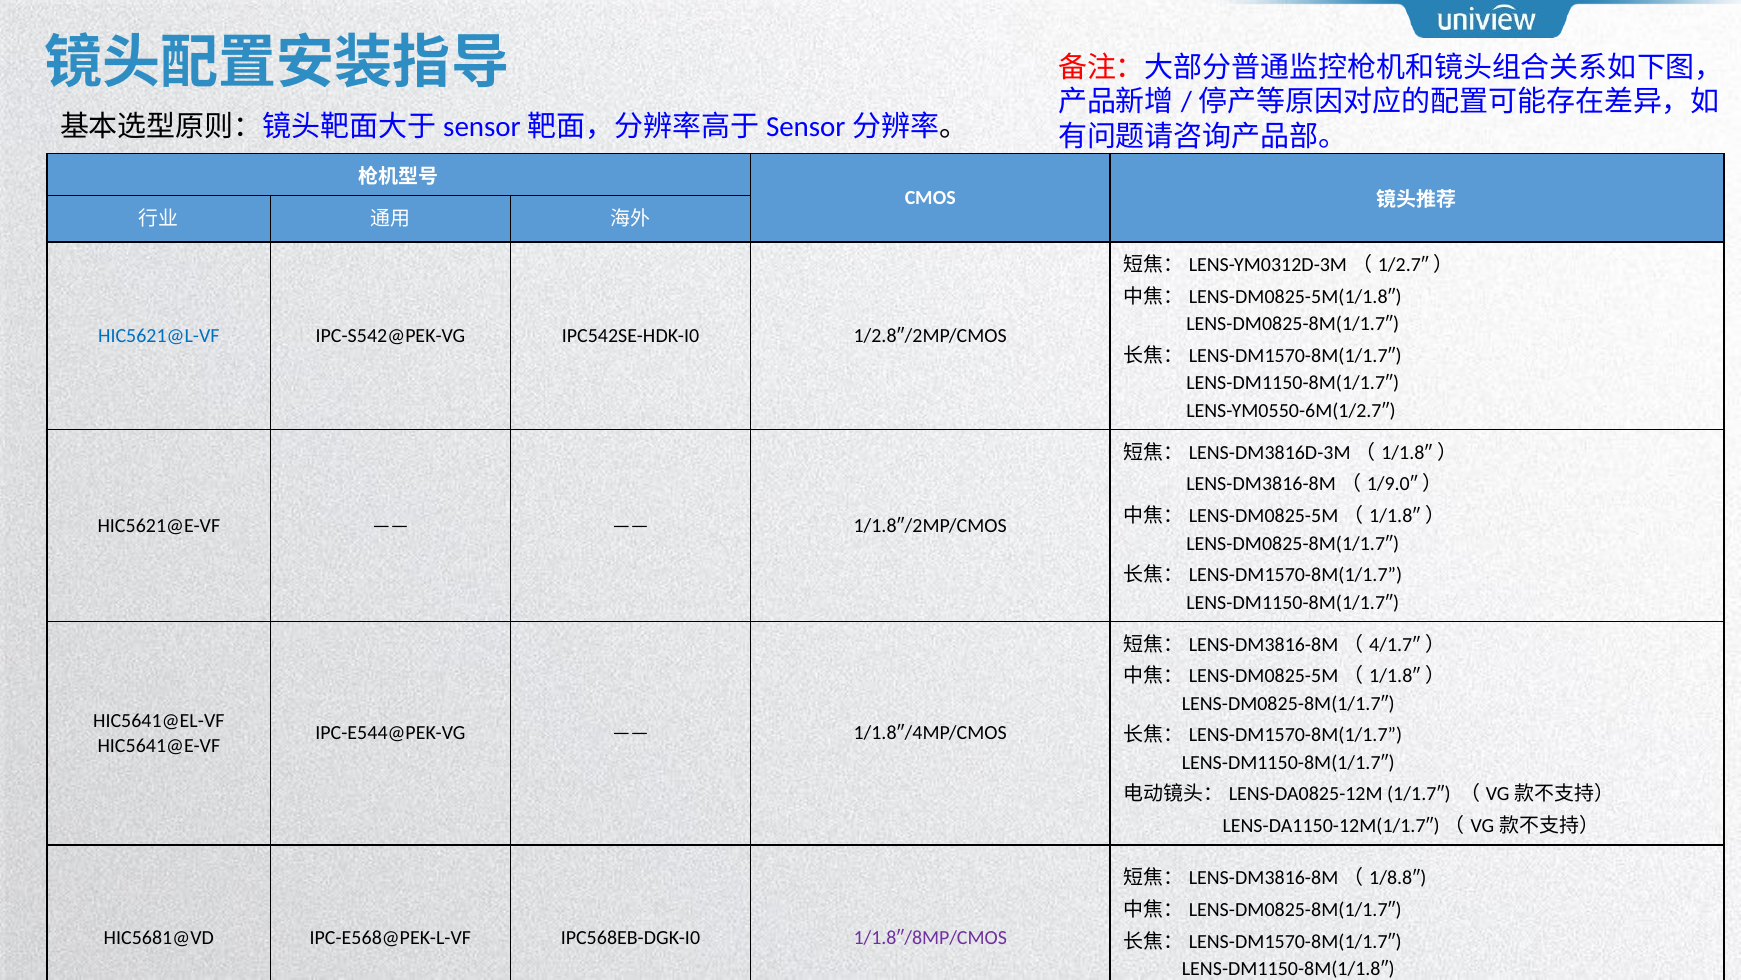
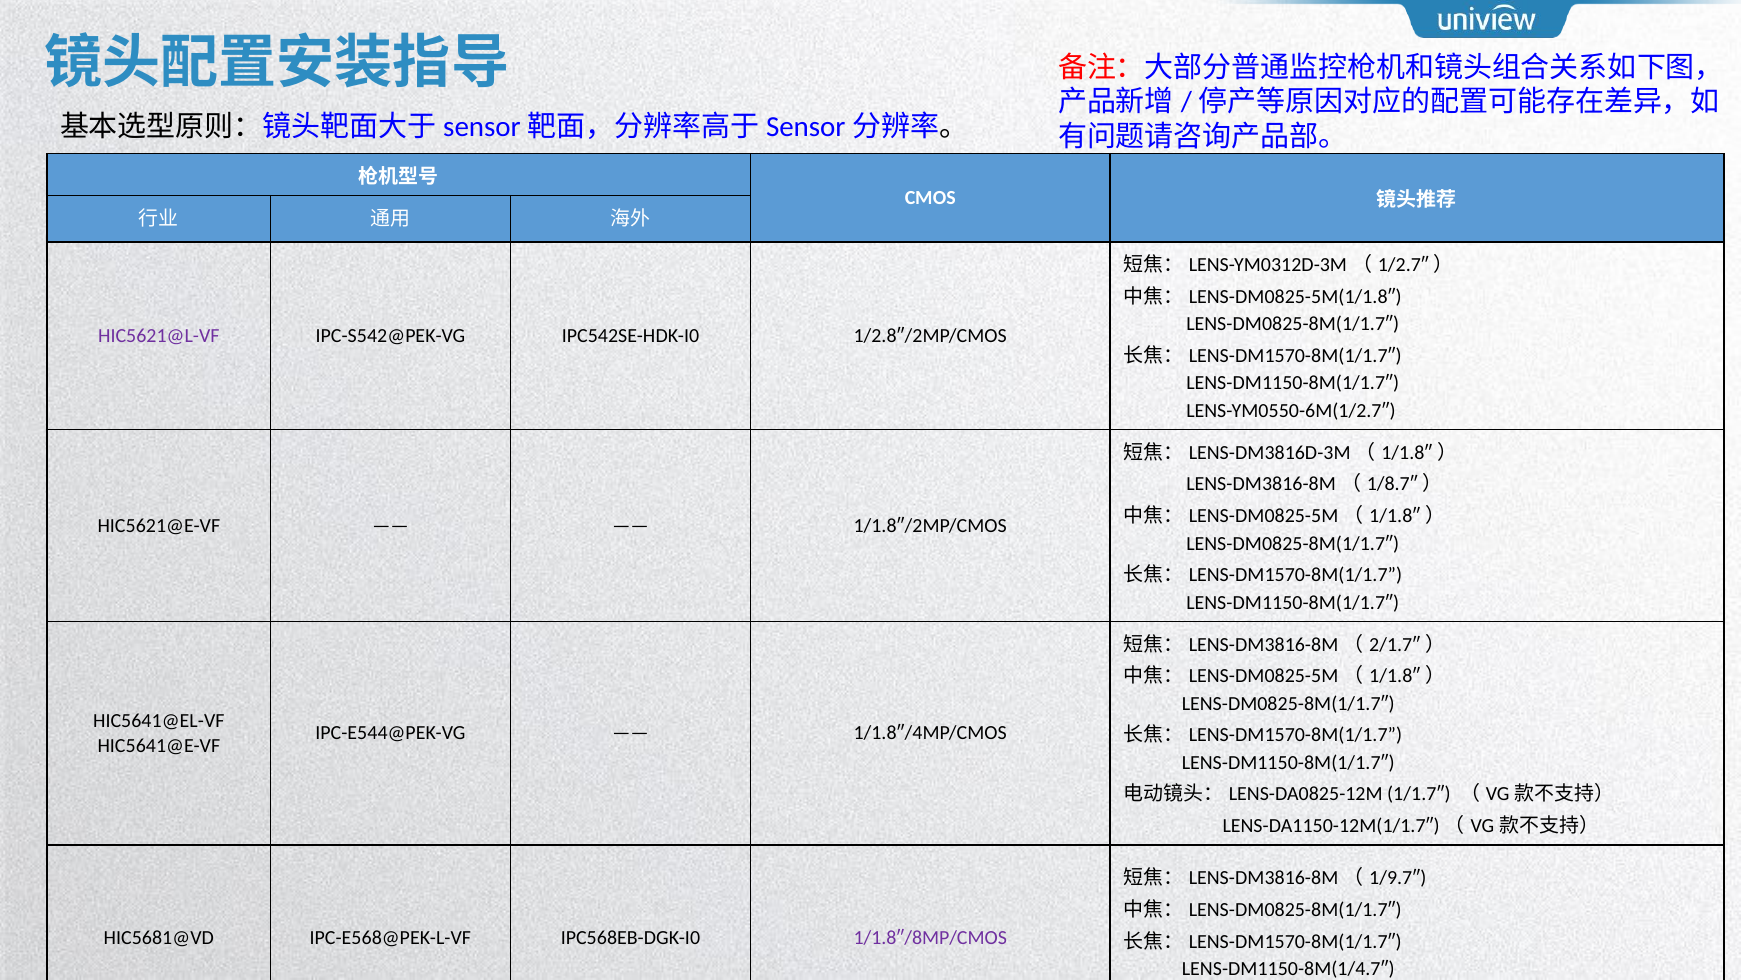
HIC5621@L-VF colour: blue -> purple (159, 336)
1/9.0″: 1/9.0″ -> 1/8.7″ (1392, 484)
4/1.7″: 4/1.7″ -> 2/1.7″ (1395, 644)
1/8.8″: 1/8.8″ -> 1/9.7″ (1398, 878)
LENS-DM1150-8M(1/1.8″: LENS-DM1150-8M(1/1.8″ -> LENS-DM1150-8M(1/4.7″ (1288, 968)
